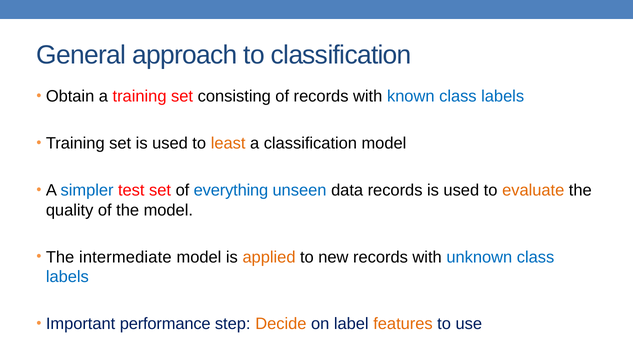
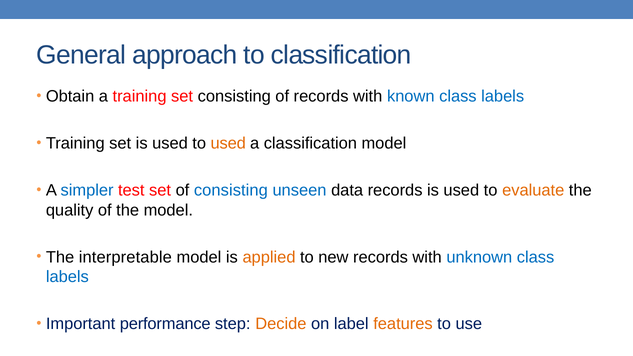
to least: least -> used (228, 143)
of everything: everything -> consisting (231, 190)
intermediate: intermediate -> interpretable (125, 257)
